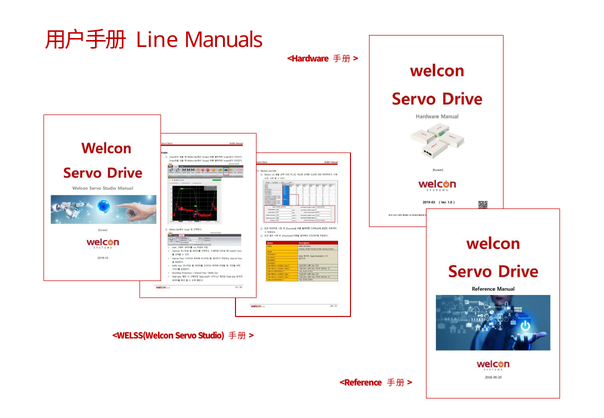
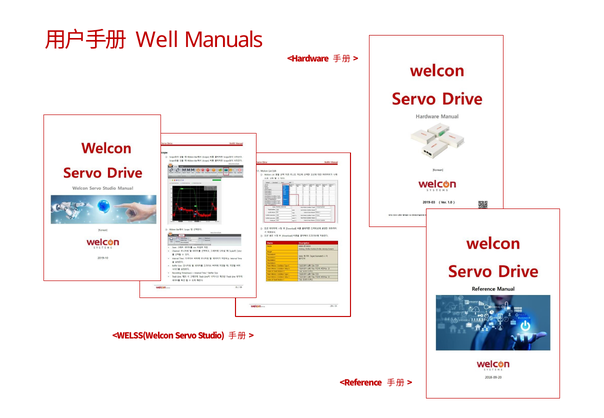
Line: Line -> Well (157, 40)
